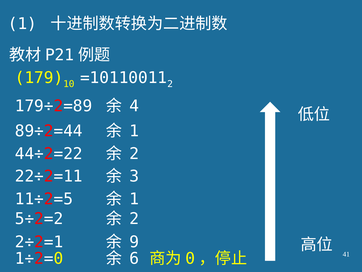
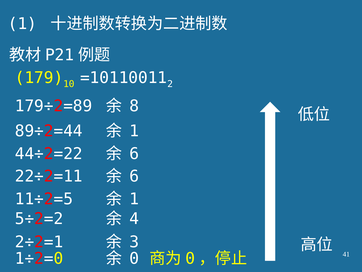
4: 4 -> 8 (134, 106)
2: 2 -> 6 (134, 153)
3: 3 -> 6 (134, 176)
2: 2 -> 4 (134, 218)
9: 9 -> 3 (134, 242)
6: 6 -> 0 (134, 258)
